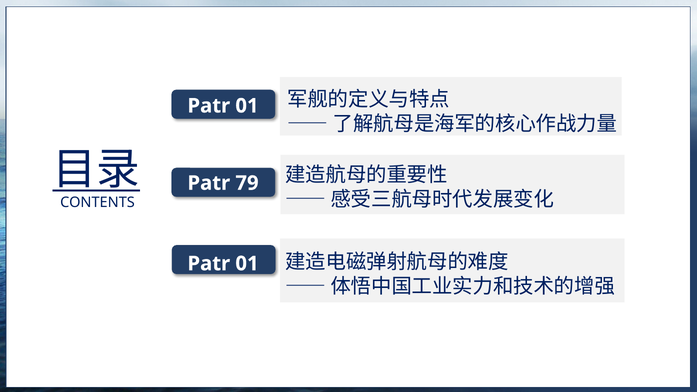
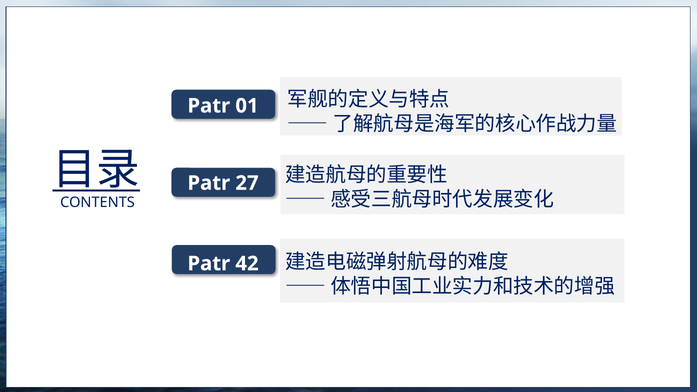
79: 79 -> 27 (247, 183)
01: 01 -> 42 (247, 264)
